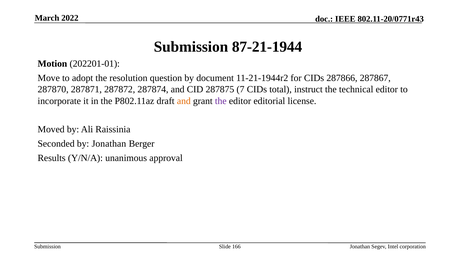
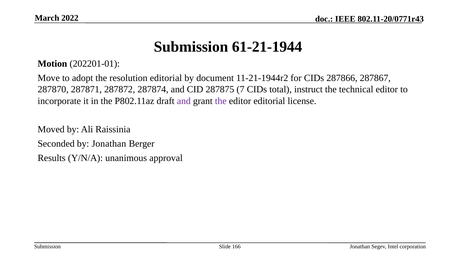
87-21-1944: 87-21-1944 -> 61-21-1944 (267, 47)
resolution question: question -> editorial (166, 78)
and colour: orange -> purple (184, 101)
